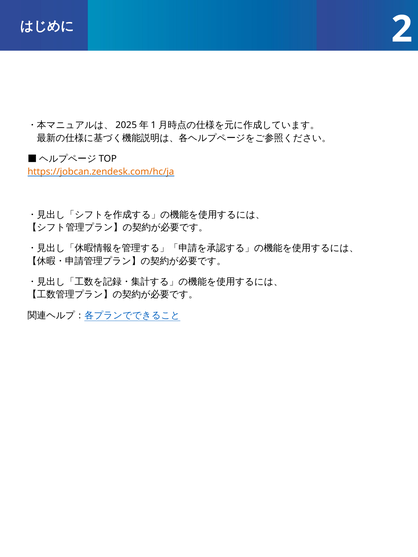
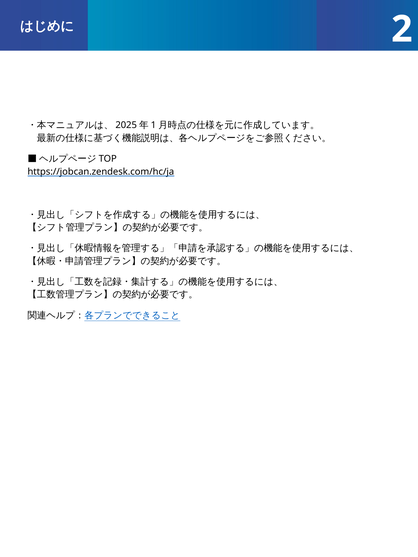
https://jobcan.zendesk.com/hc/ja colour: orange -> black (101, 172)
